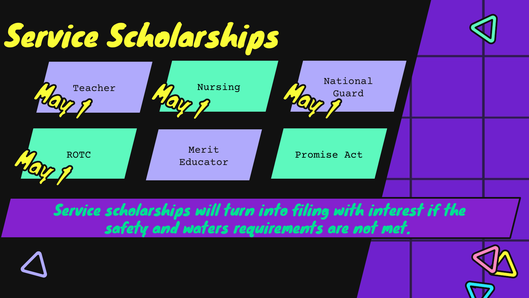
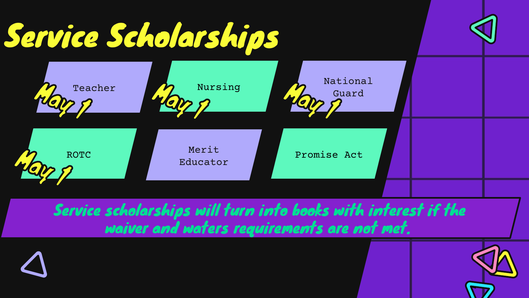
filing: filing -> books (311, 210)
safety: safety -> waiver (127, 228)
